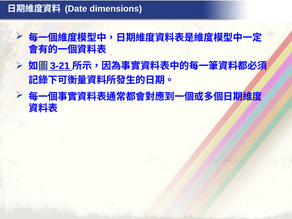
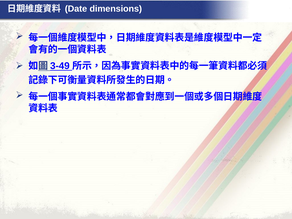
3-21: 3-21 -> 3-49 (60, 66)
